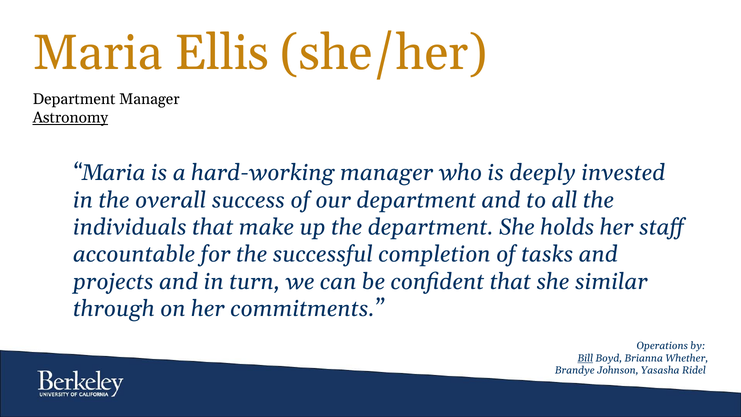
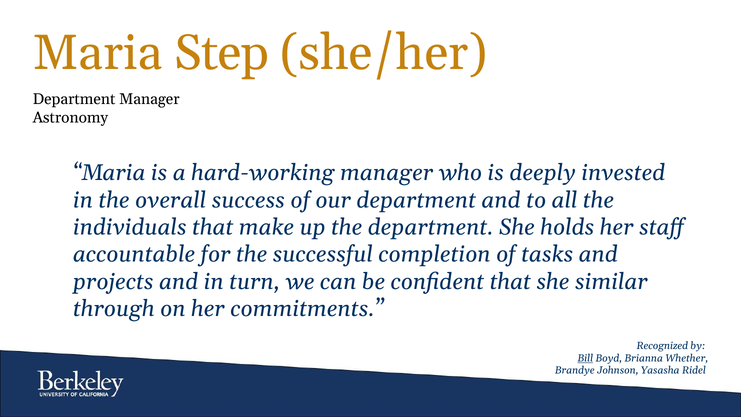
Ellis: Ellis -> Step (222, 53)
Astronomy underline: present -> none (70, 118)
Operations: Operations -> Recognized (662, 346)
